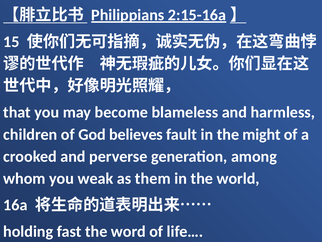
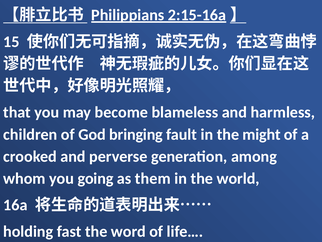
believes: believes -> bringing (136, 134)
weak: weak -> going (95, 178)
